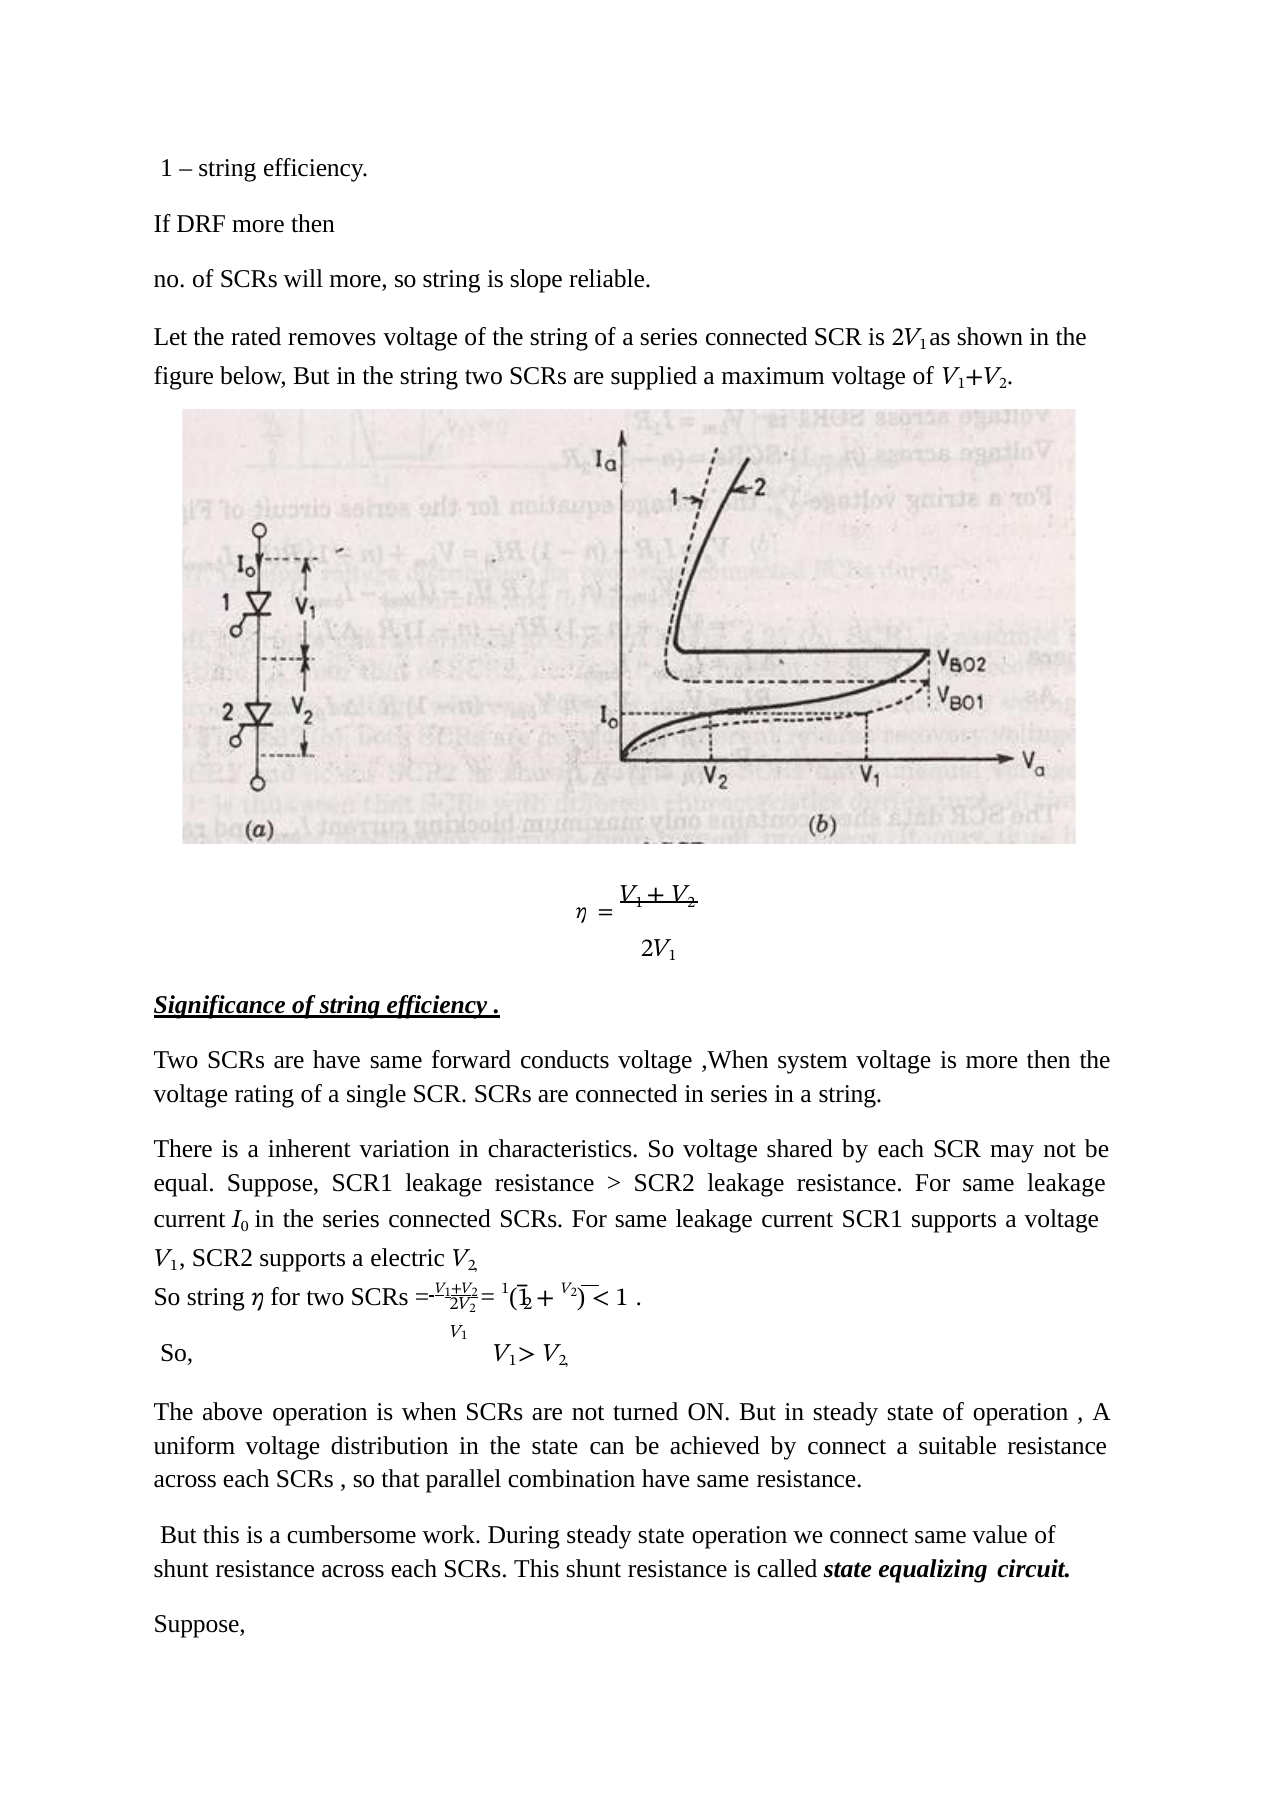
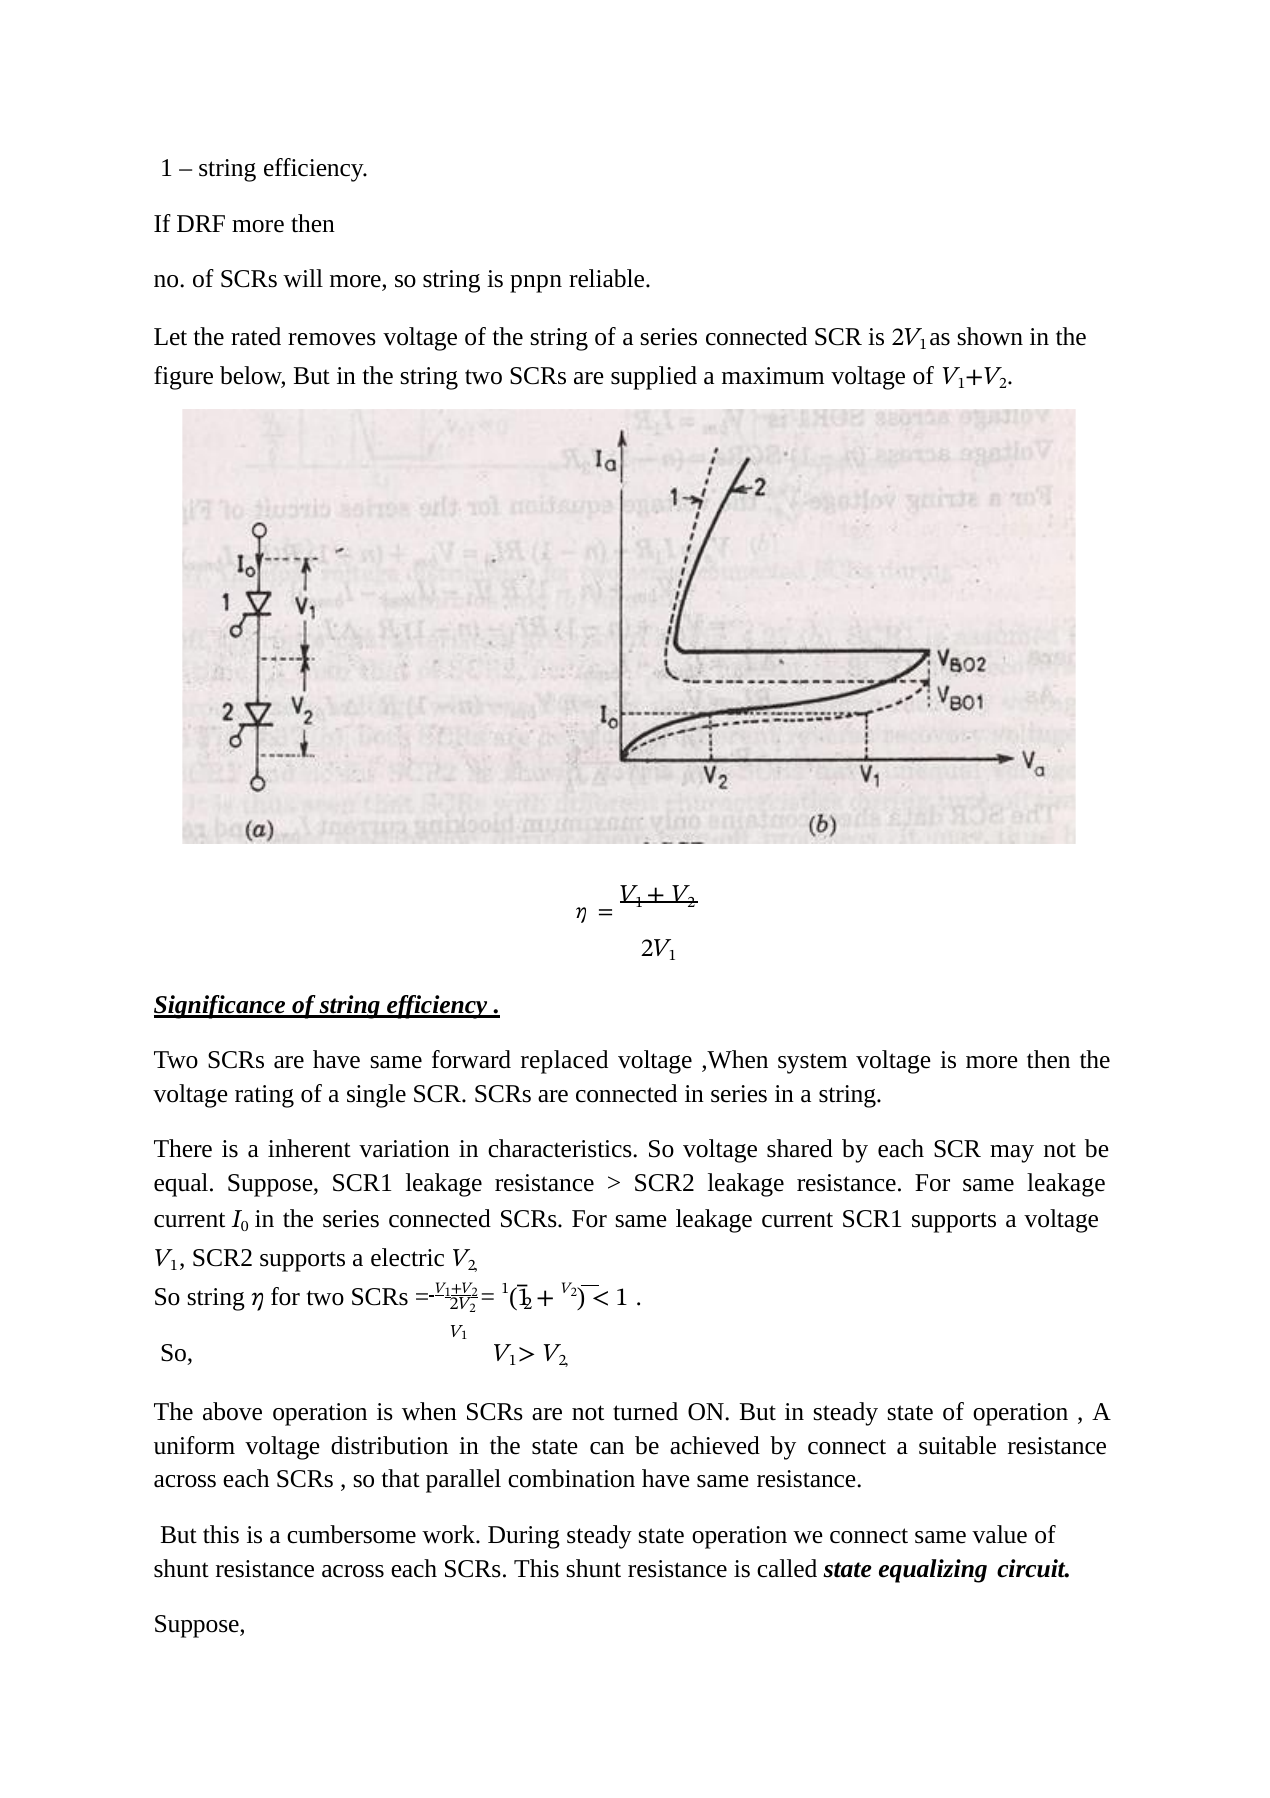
slope: slope -> pnpn (536, 279)
conducts: conducts -> replaced (565, 1060)
